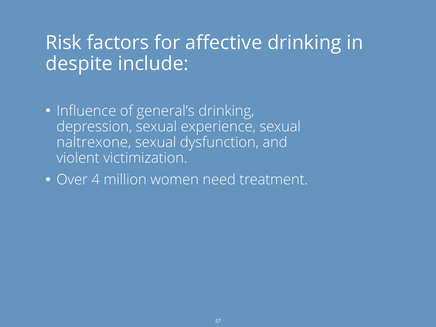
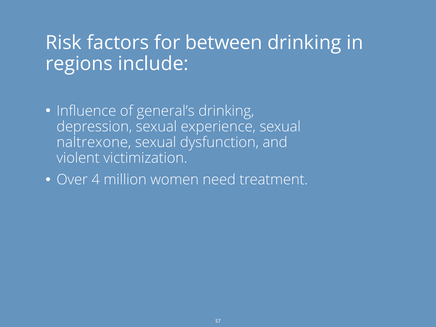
affective: affective -> between (224, 43)
despite: despite -> regions (79, 64)
